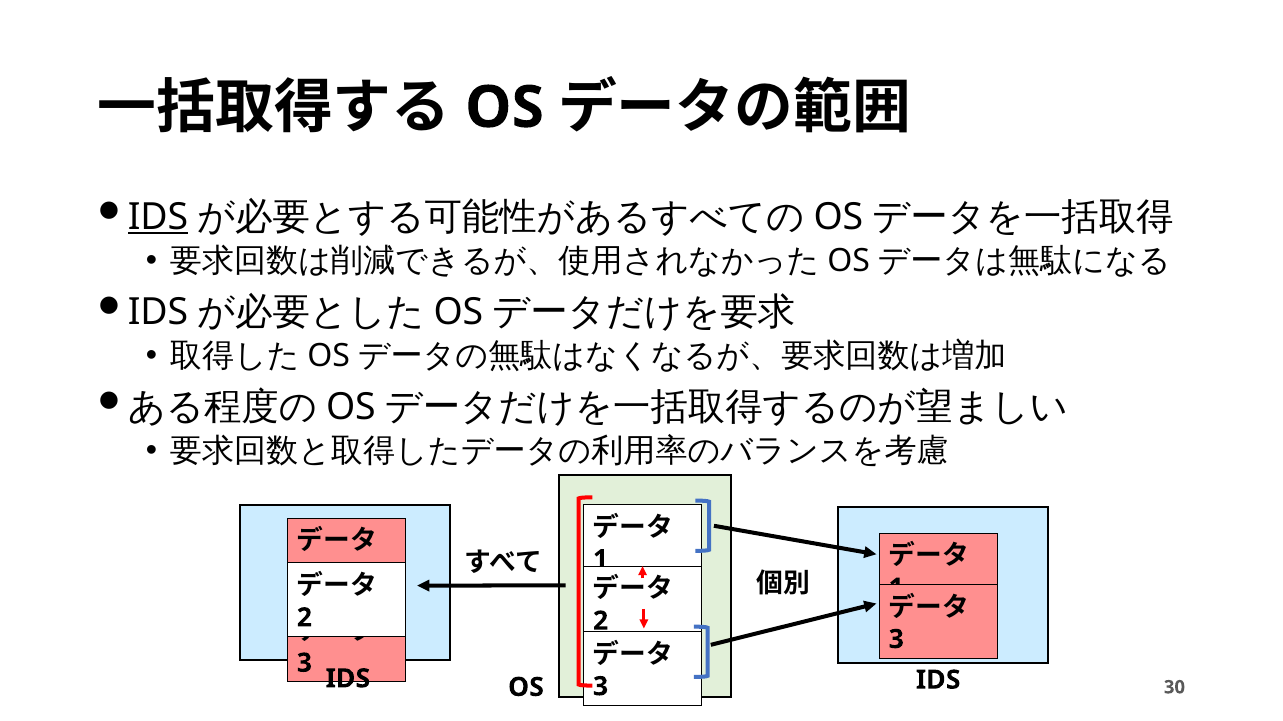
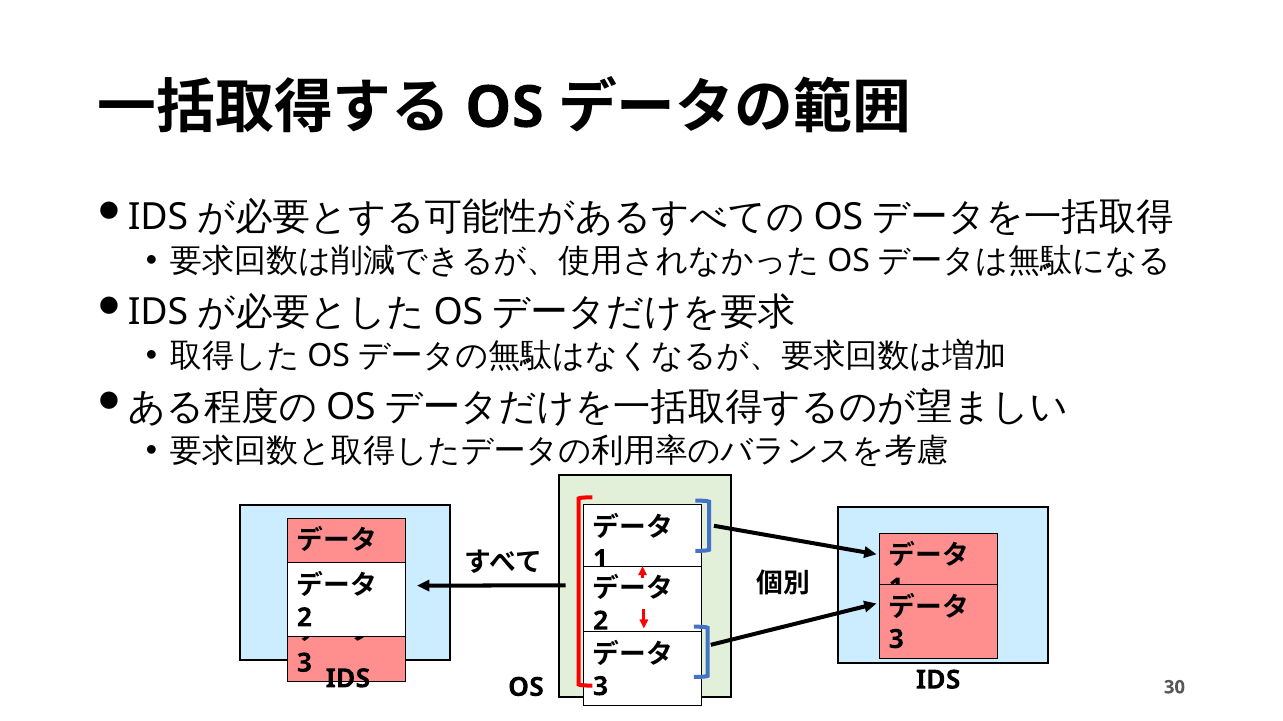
IDS underline: present -> none (158, 217)
